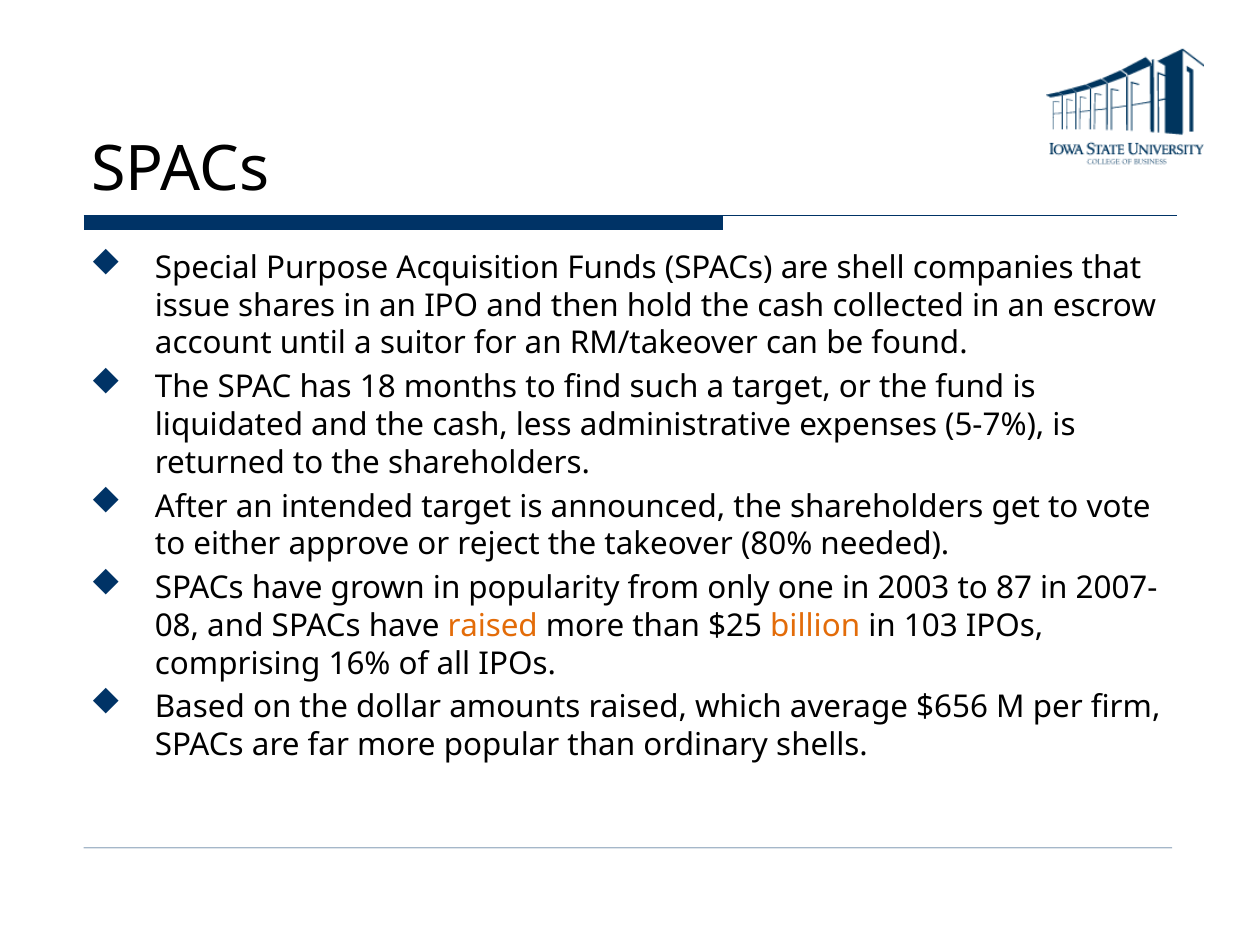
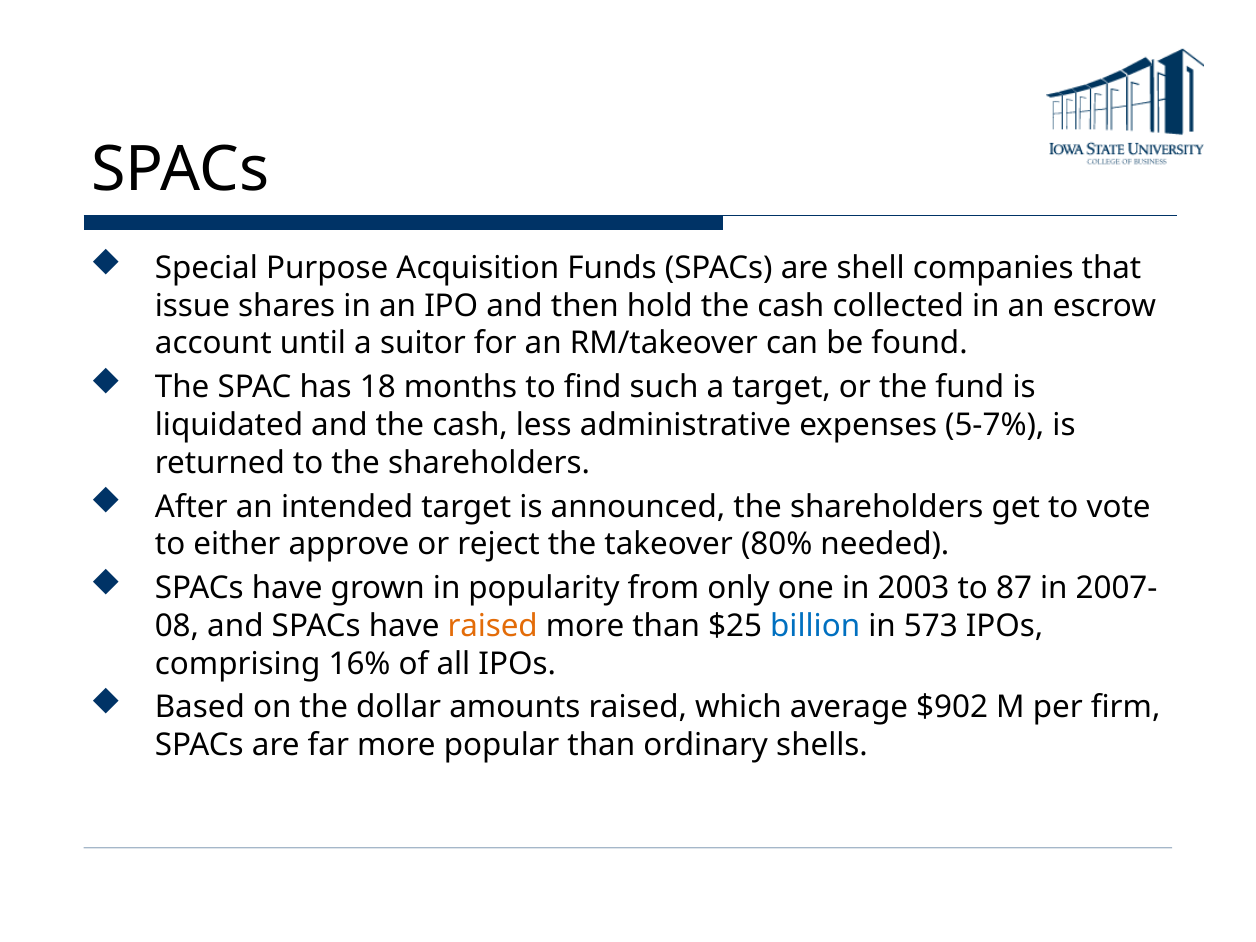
billion colour: orange -> blue (815, 626)
103: 103 -> 573 (931, 626)
$656: $656 -> $902 (952, 708)
